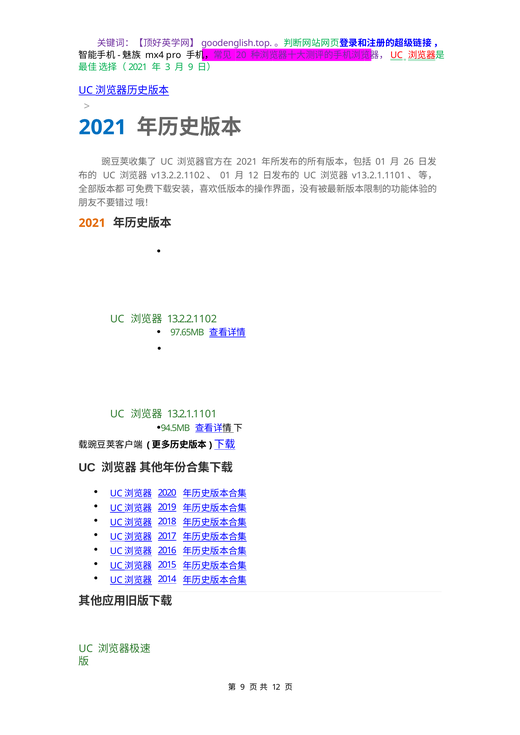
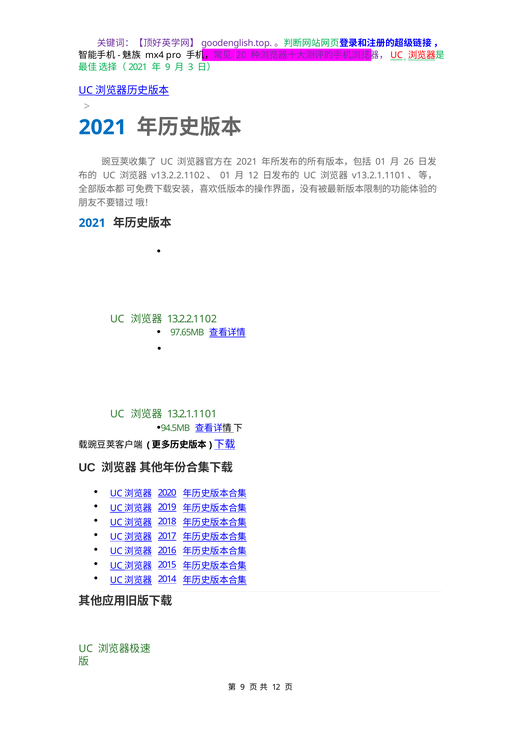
3: 3 -> 9 (168, 67)
9: 9 -> 3 (191, 67)
2021 colour: orange -> blue (92, 223)
